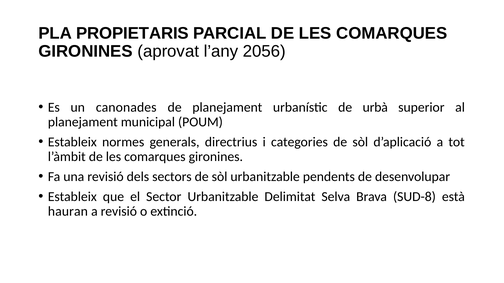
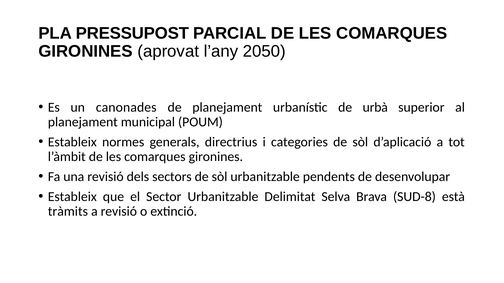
PROPIETARIS: PROPIETARIS -> PRESSUPOST (132, 33)
2056: 2056 -> 2050 (264, 51)
hauran: hauran -> tràmits (68, 212)
